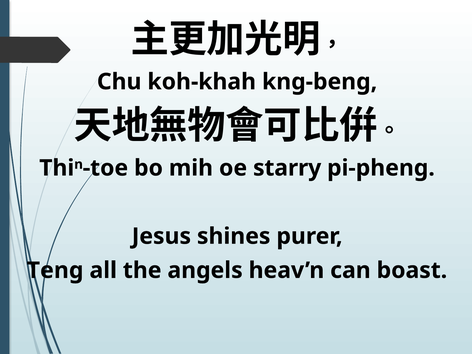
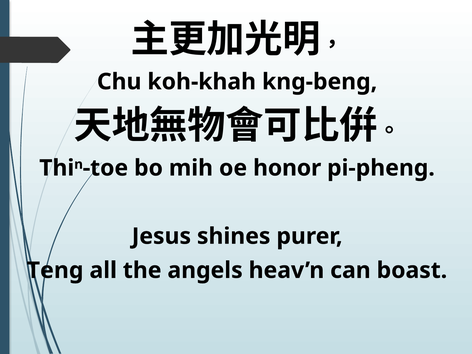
starry: starry -> honor (287, 168)
